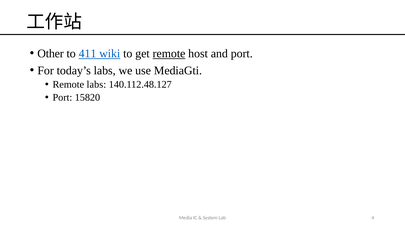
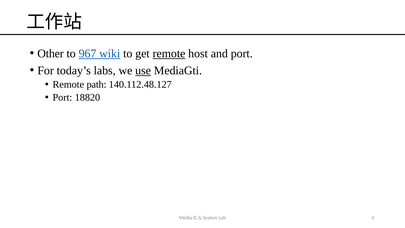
411: 411 -> 967 (88, 53)
use underline: none -> present (143, 70)
Remote labs: labs -> path (97, 84)
15820: 15820 -> 18820 (87, 97)
